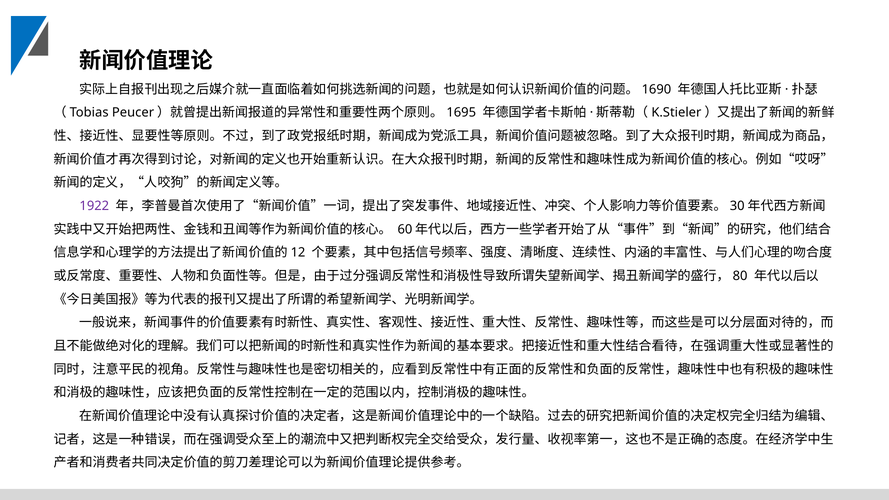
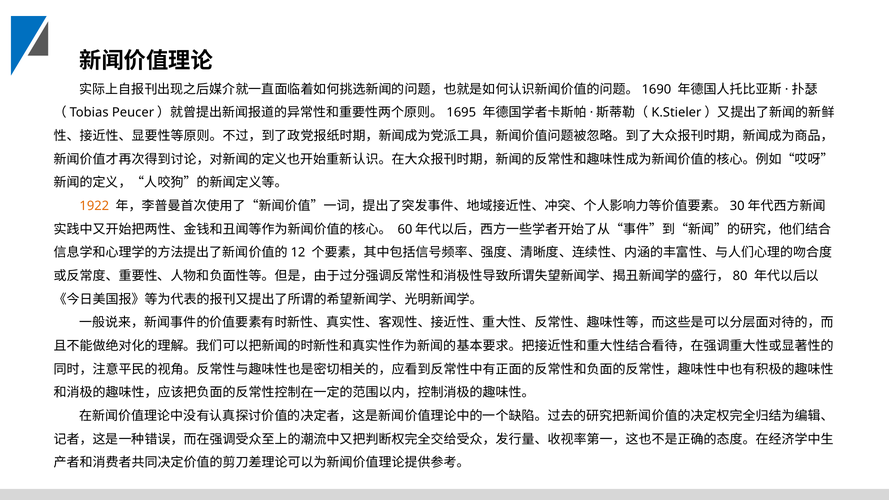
1922 colour: purple -> orange (94, 206)
